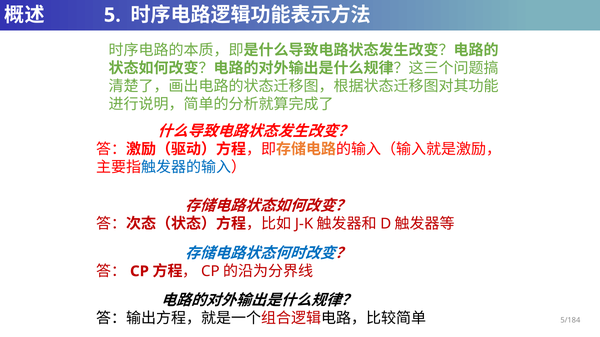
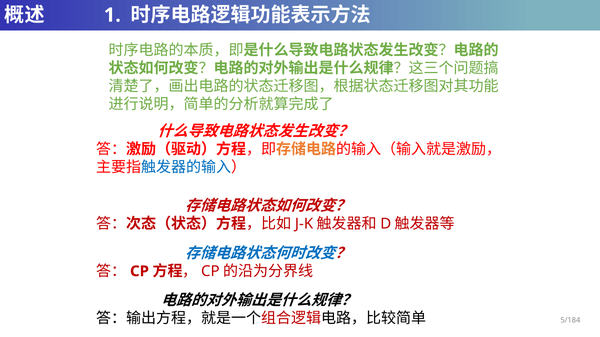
5: 5 -> 1 (112, 15)
